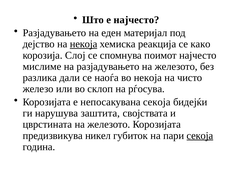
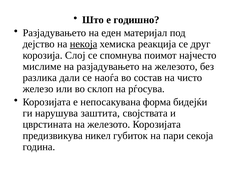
е најчесто: најчесто -> годишно (136, 20)
како: како -> друг (201, 44)
во некоја: некоја -> состав (148, 78)
непосакувана секоја: секоја -> форма (157, 102)
секоја underline: present -> none (200, 135)
